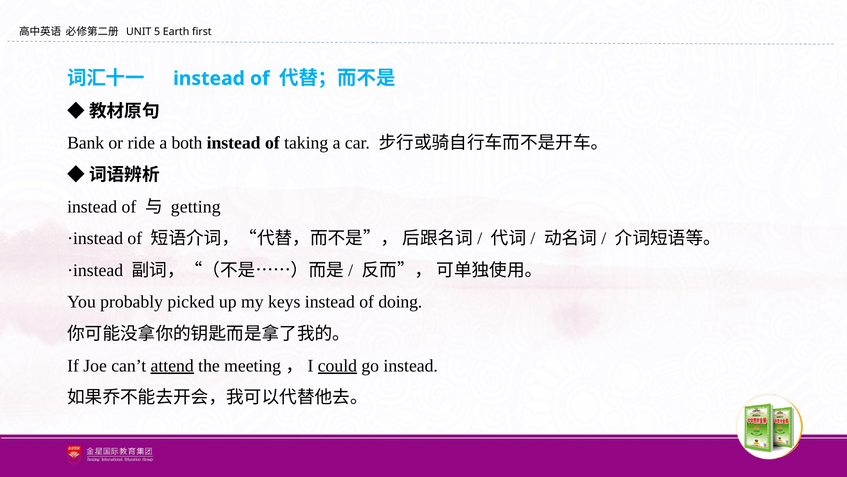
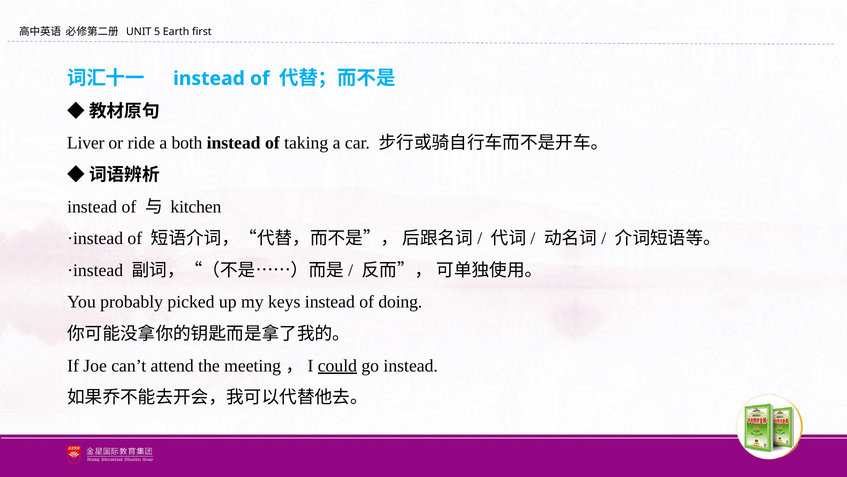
Bank: Bank -> Liver (86, 143)
getting: getting -> kitchen (196, 206)
attend underline: present -> none (172, 365)
